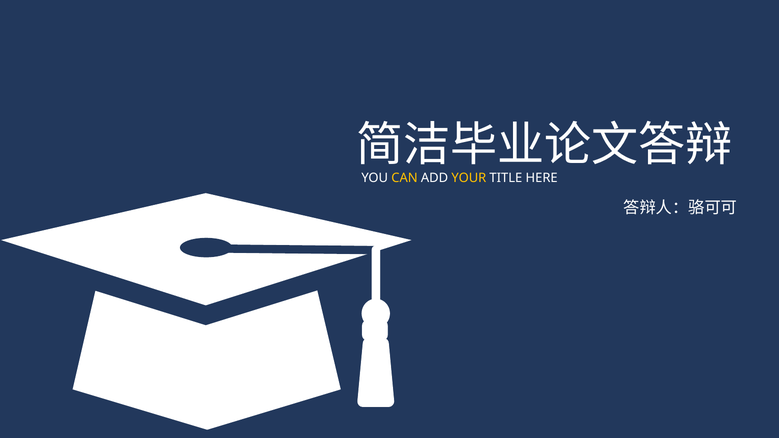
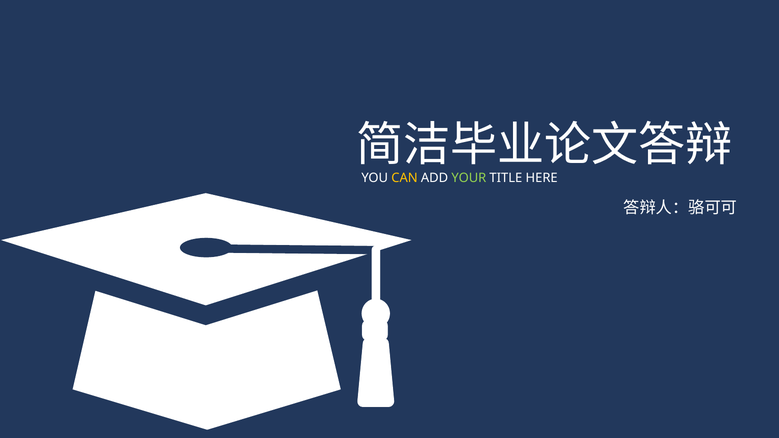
YOUR colour: yellow -> light green (469, 178)
